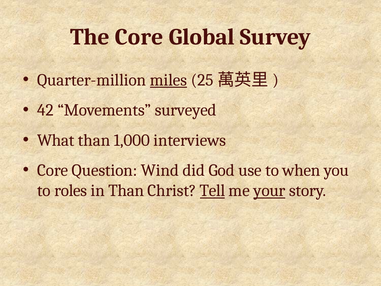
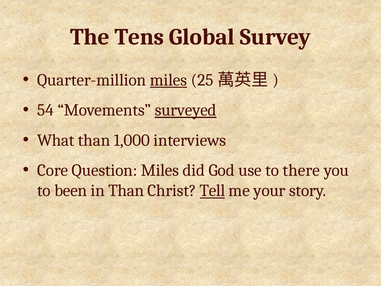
The Core: Core -> Tens (139, 37)
42: 42 -> 54 (45, 110)
surveyed underline: none -> present (186, 110)
Question Wind: Wind -> Miles (160, 170)
when: when -> there (301, 170)
roles: roles -> been (71, 190)
your underline: present -> none (269, 190)
